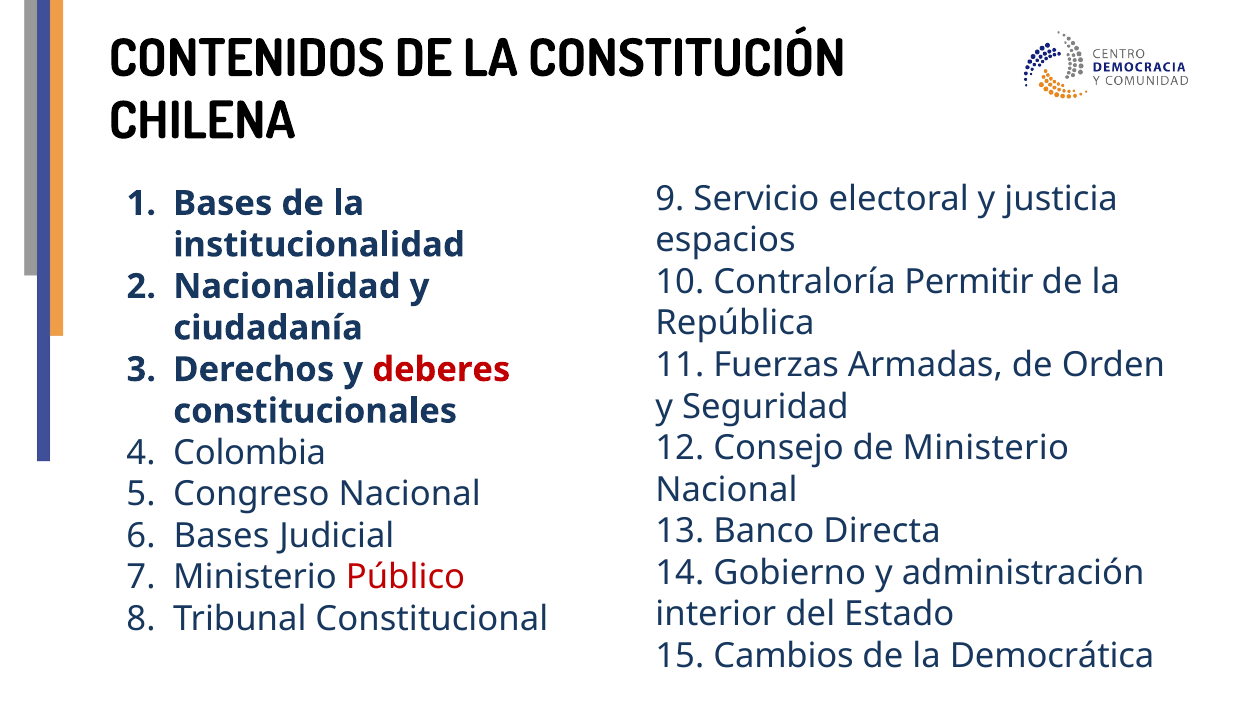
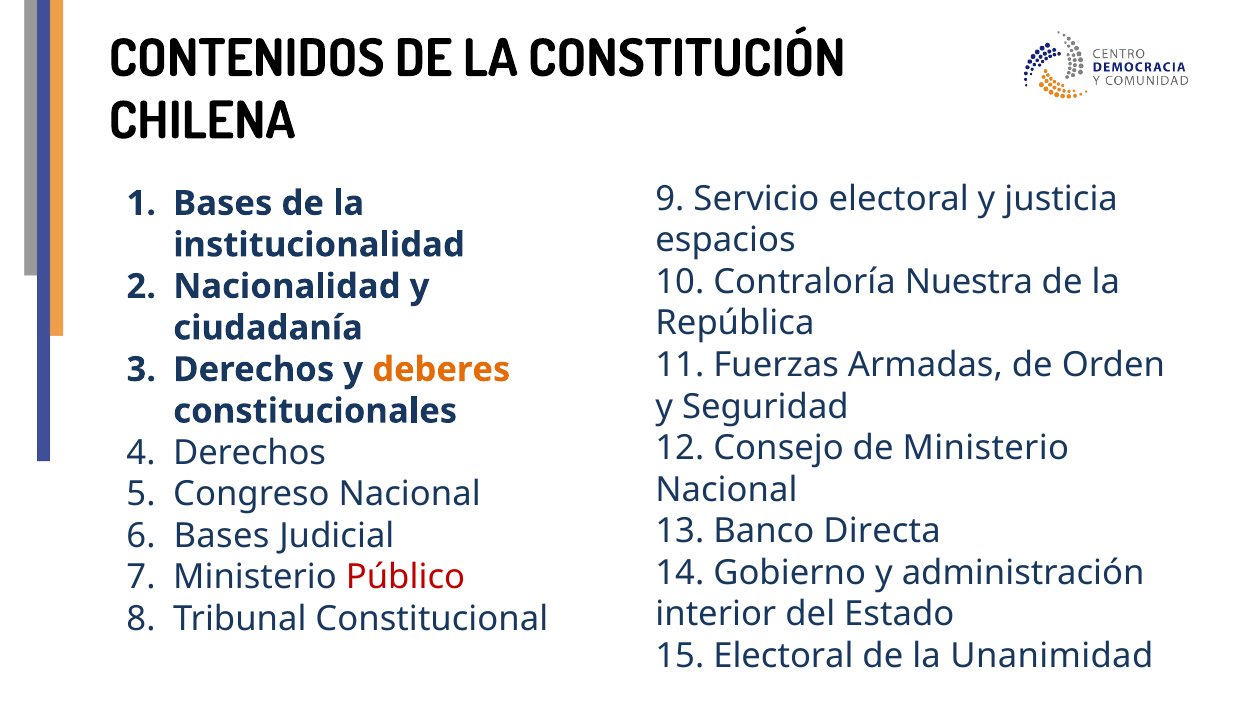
Permitir: Permitir -> Nuestra (969, 282)
deberes colour: red -> orange (441, 370)
Colombia: Colombia -> Derechos (250, 453)
15 Cambios: Cambios -> Electoral (783, 656)
Democrática: Democrática -> Unanimidad (1052, 656)
